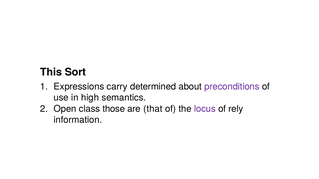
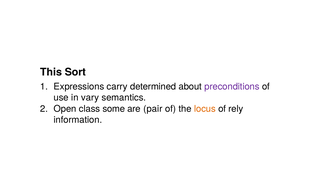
high: high -> vary (90, 98)
those: those -> some (114, 109)
that: that -> pair (153, 109)
locus colour: purple -> orange (205, 109)
